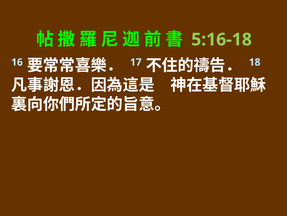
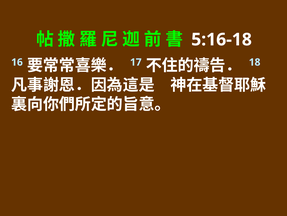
5:16-18 colour: light green -> white (222, 39)
